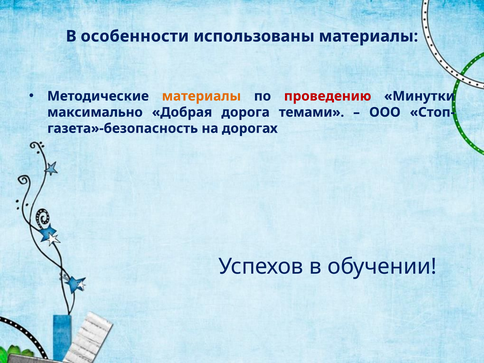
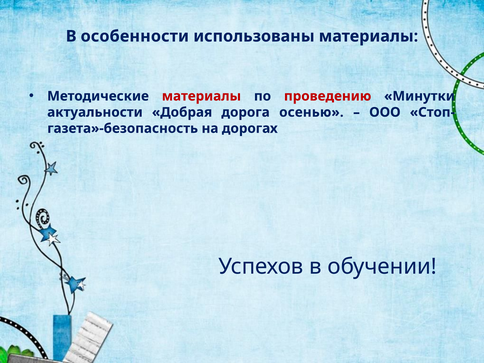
материалы colour: orange -> red (201, 96)
максимально: максимально -> актуальности (95, 112)
темами: темами -> осенью (311, 112)
